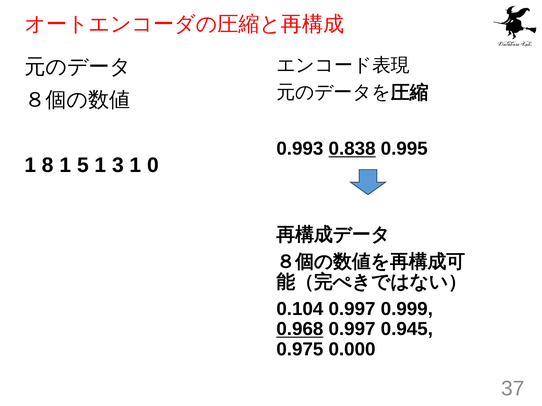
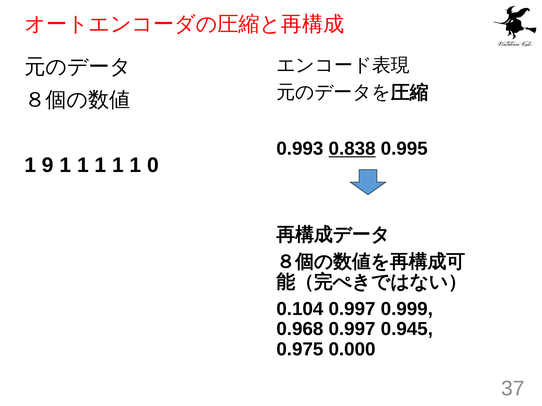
8: 8 -> 9 (48, 166)
5: 5 -> 1 (83, 166)
3: 3 -> 1 (118, 166)
0.968 underline: present -> none (300, 330)
